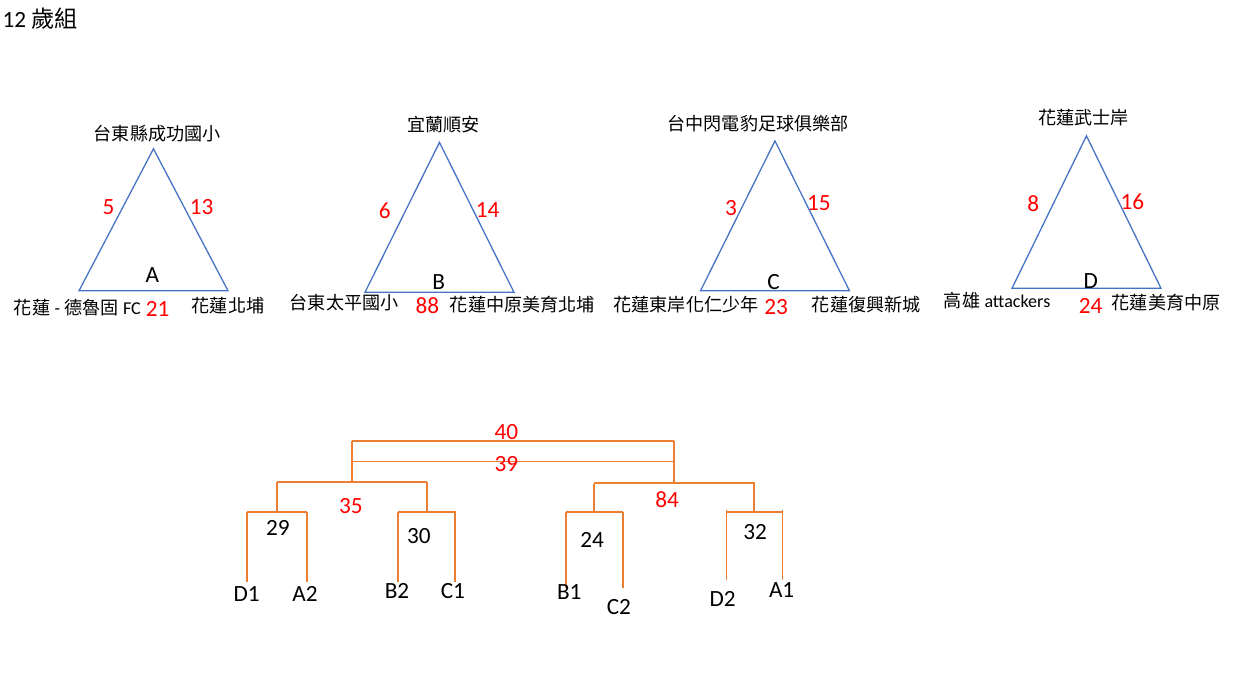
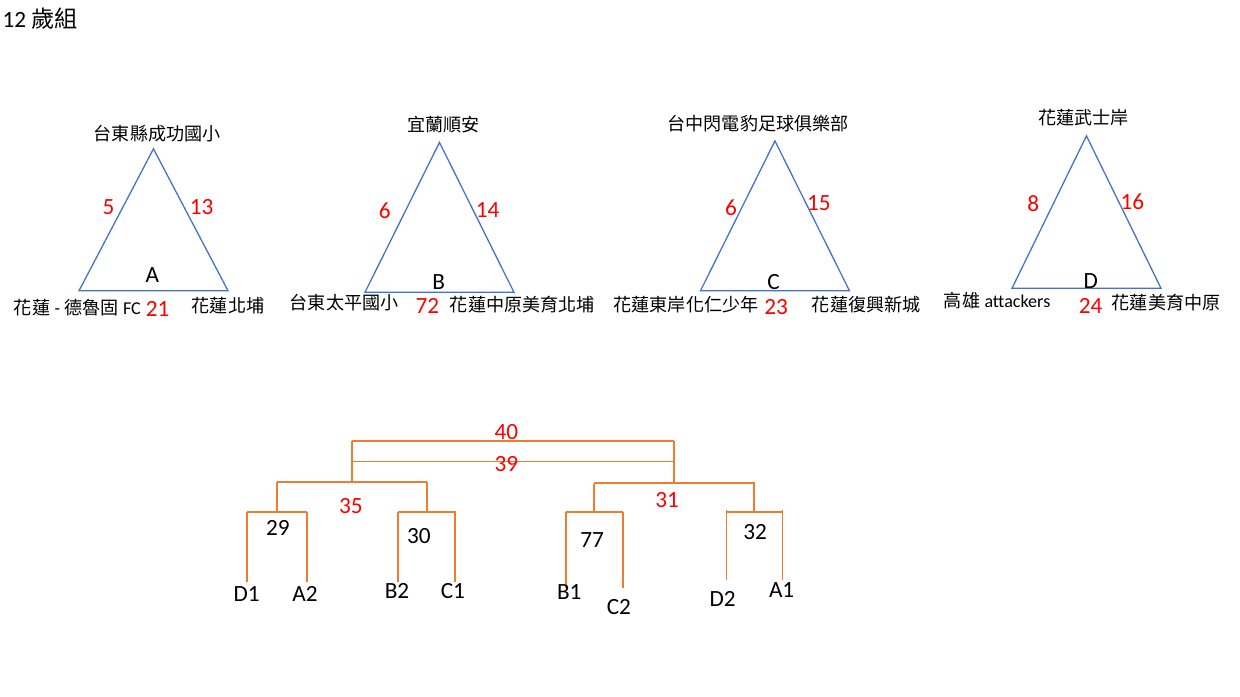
6 3: 3 -> 6 (731, 208)
88: 88 -> 72 (427, 306)
84: 84 -> 31 (667, 500)
30 24: 24 -> 77 (592, 540)
